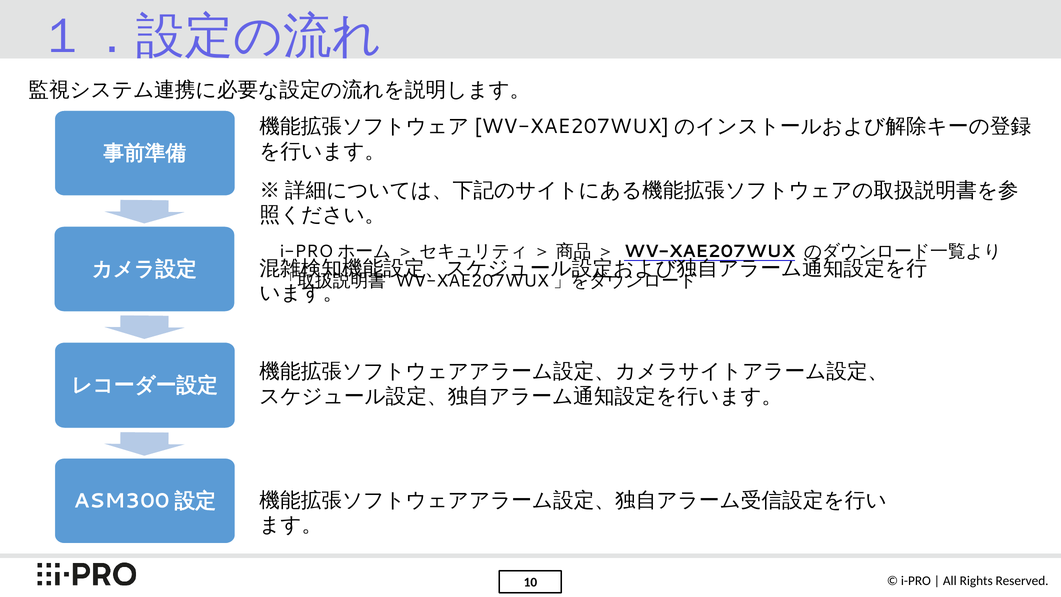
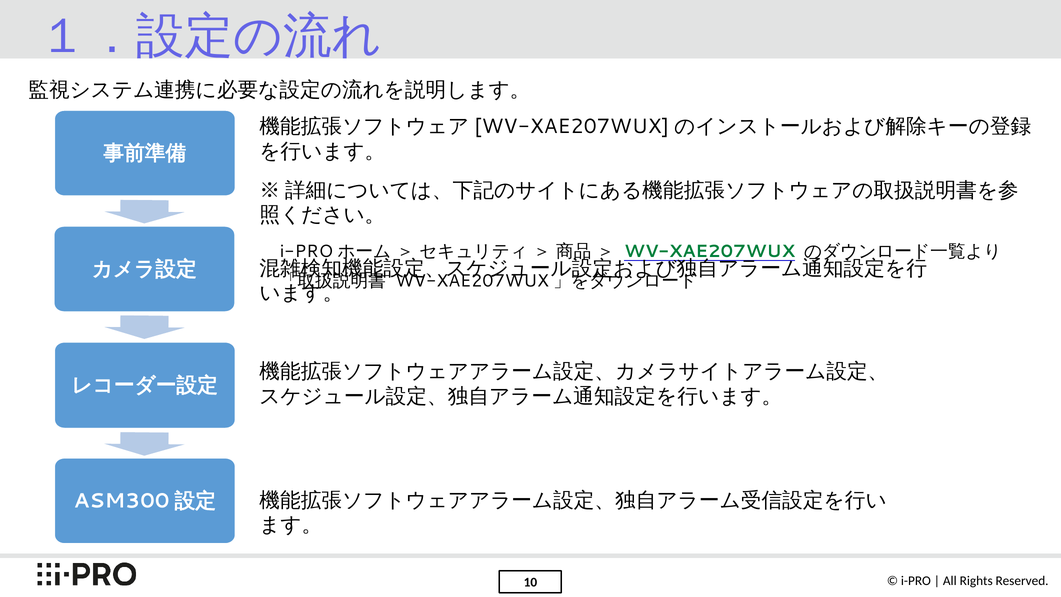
WV-XAE207WUX colour: black -> green (710, 252)
